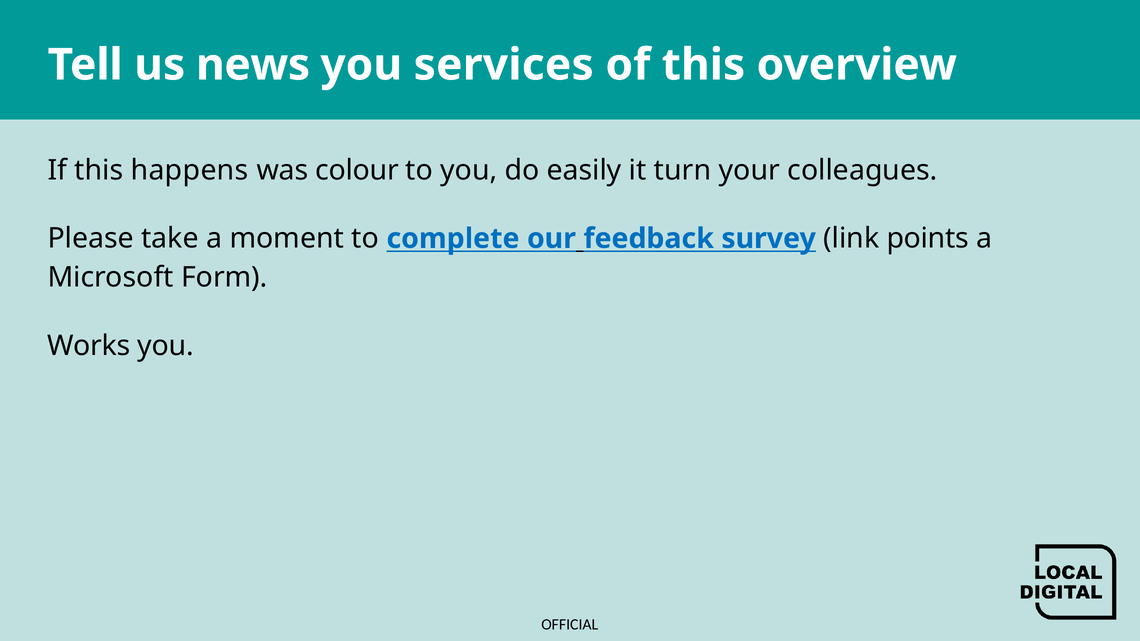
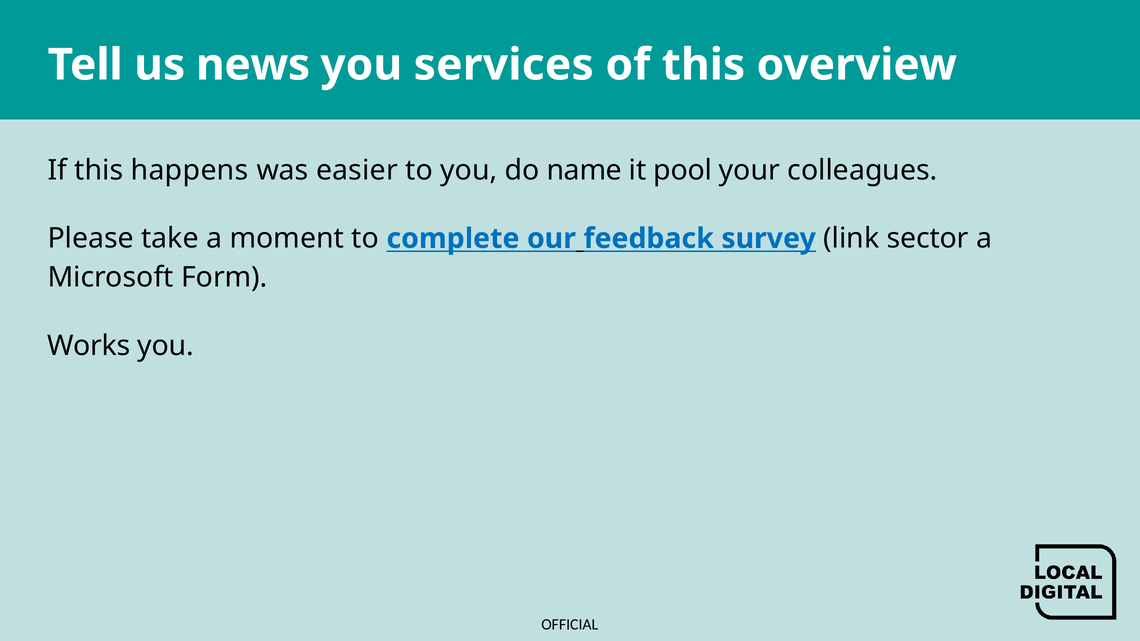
colour: colour -> easier (357, 170)
easily: easily -> name (584, 170)
turn: turn -> pool (683, 170)
points: points -> sector (928, 239)
